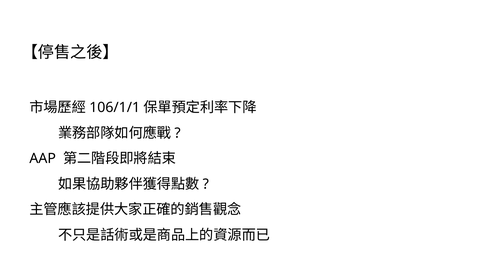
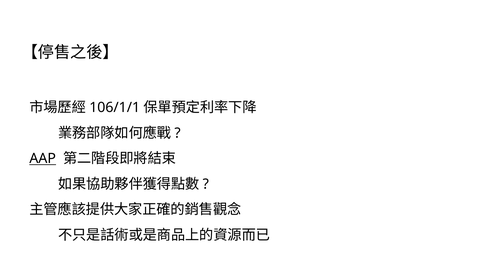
AAP underline: none -> present (43, 158)
